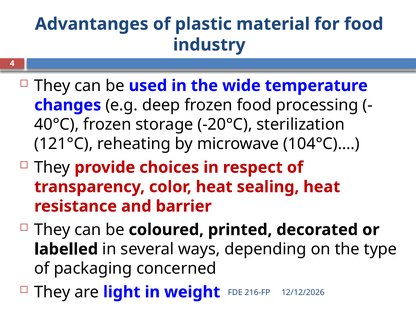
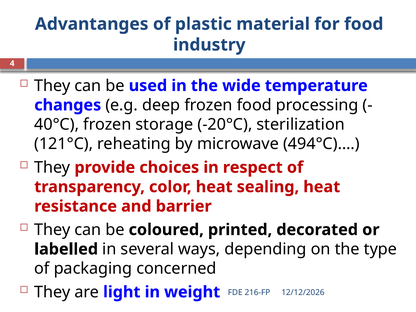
104°C)…: 104°C)… -> 494°C)… (321, 144)
